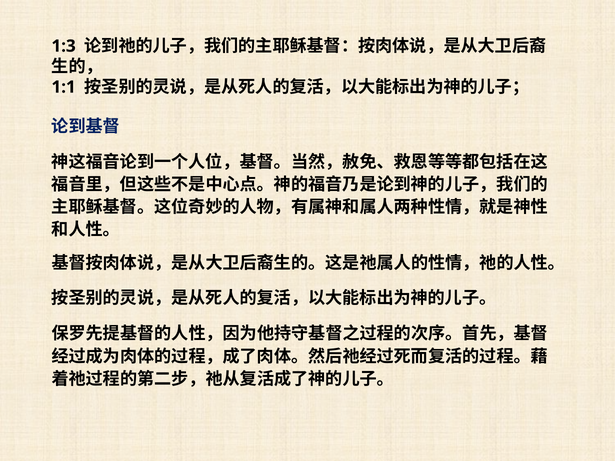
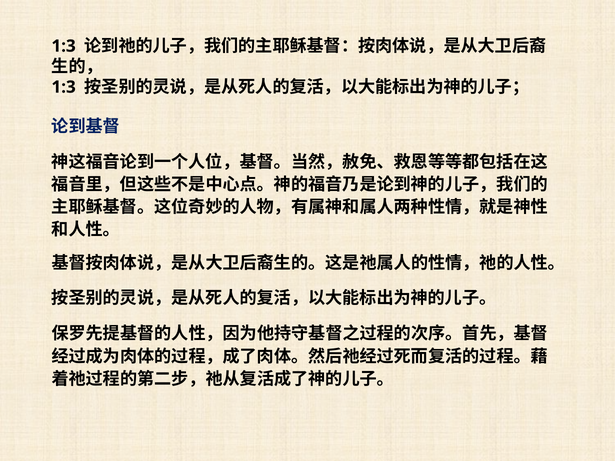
1:1: 1:1 -> 1:3 (64, 87)
